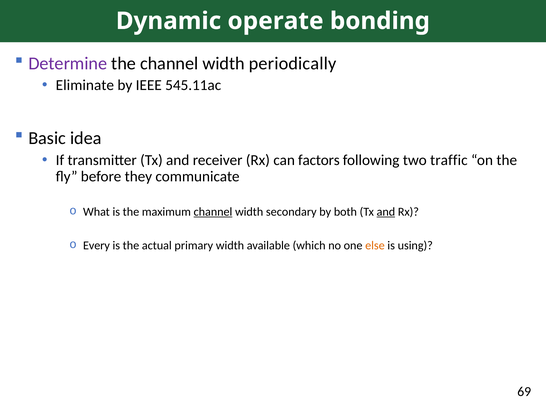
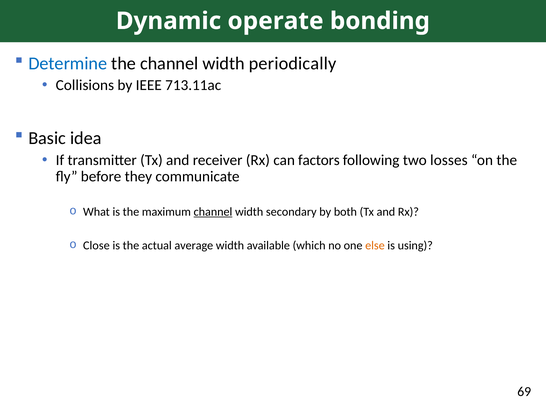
Determine colour: purple -> blue (68, 63)
Eliminate: Eliminate -> Collisions (85, 85)
545.11ac: 545.11ac -> 713.11ac (193, 85)
traffic: traffic -> losses (449, 160)
and underline: present -> none (386, 212)
Every: Every -> Close (96, 245)
primary: primary -> average (194, 245)
